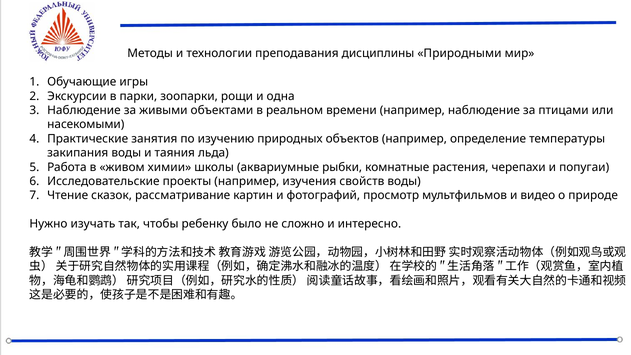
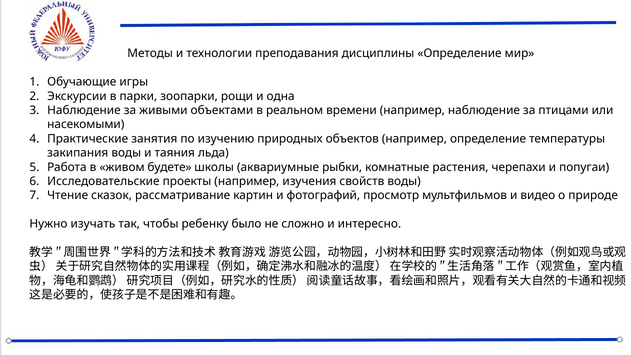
дисциплины Природными: Природными -> Определение (460, 54)
химии: химии -> будете (170, 167)
